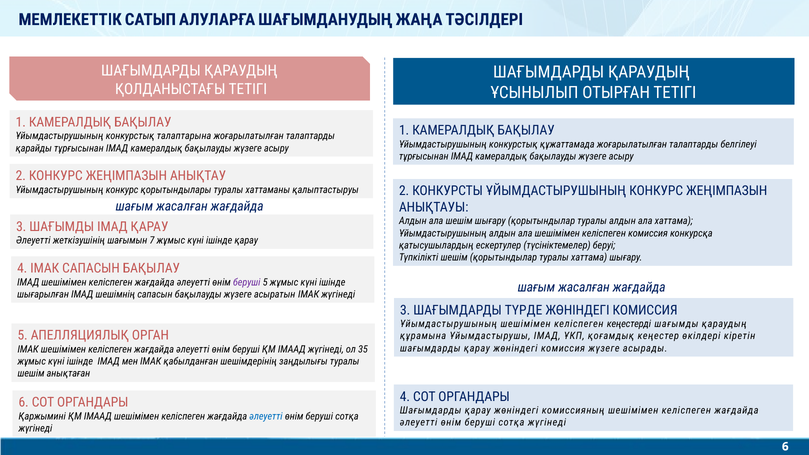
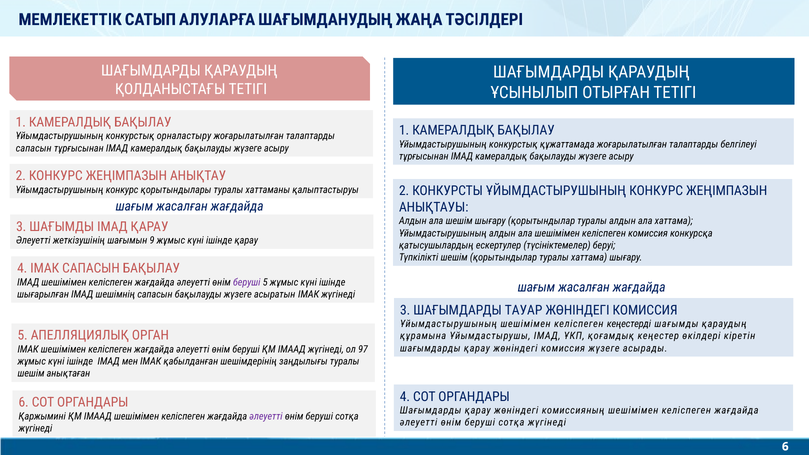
талаптарына: талаптарына -> орналастыру (184, 136)
қарайды: қарайды -> сапасын (34, 148)
7: 7 -> 9 (152, 241)
ТҮРДЕ: ТҮРДЕ -> ТАУАР (524, 310)
35: 35 -> 97 (363, 349)
әлеуетті colour: blue -> purple (266, 417)
